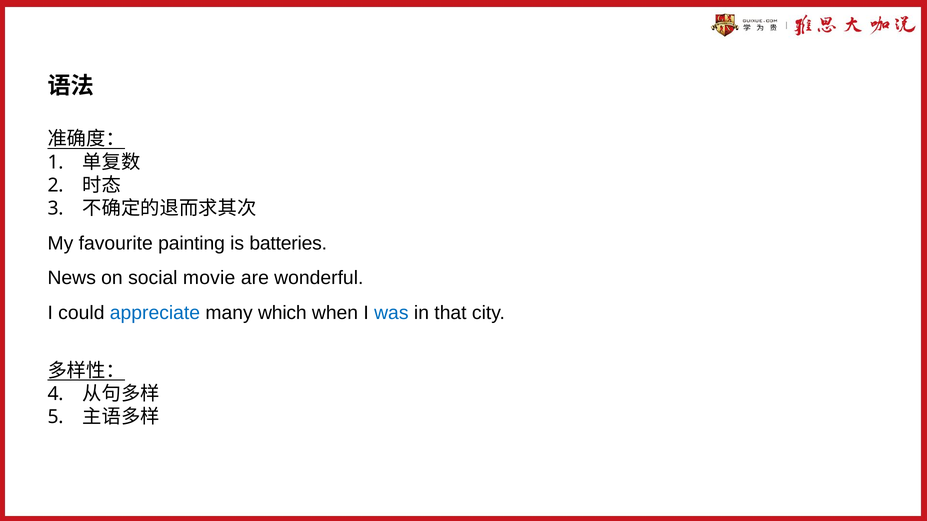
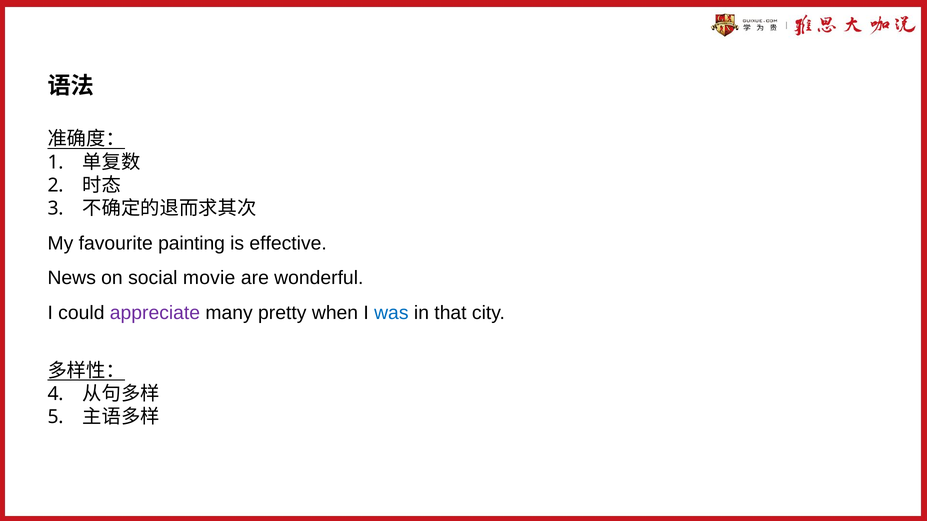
batteries: batteries -> effective (288, 243)
appreciate colour: blue -> purple (155, 313)
which: which -> pretty (282, 313)
